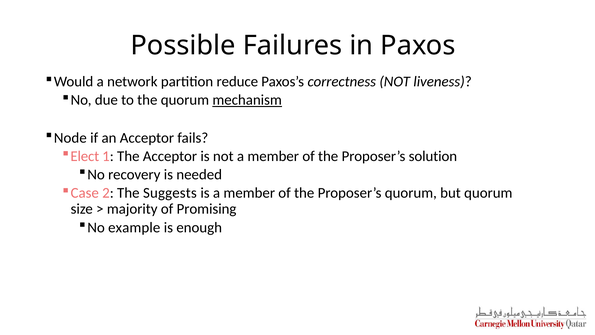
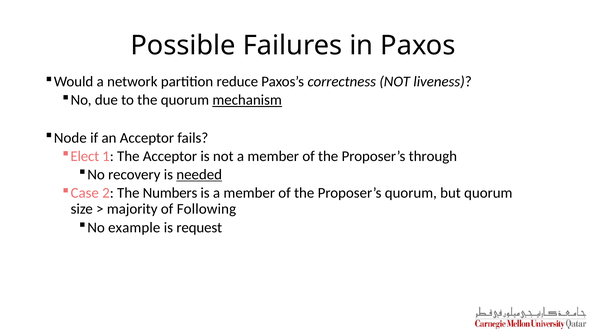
solution: solution -> through (433, 156)
needed underline: none -> present (199, 174)
Suggests: Suggests -> Numbers (170, 193)
Promising: Promising -> Following (206, 209)
enough: enough -> request (199, 227)
